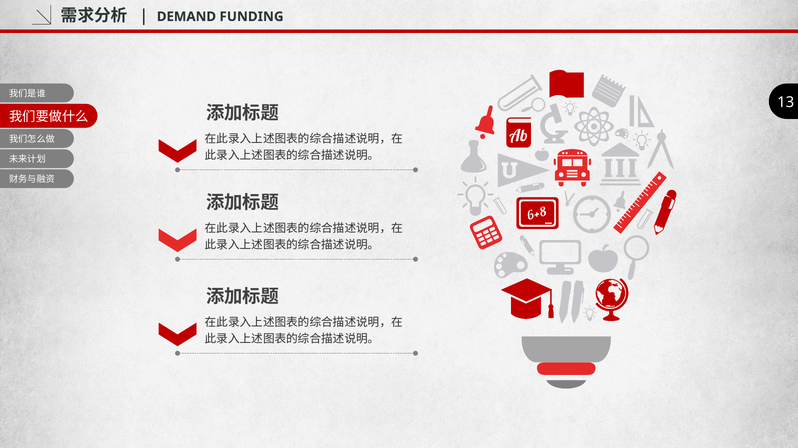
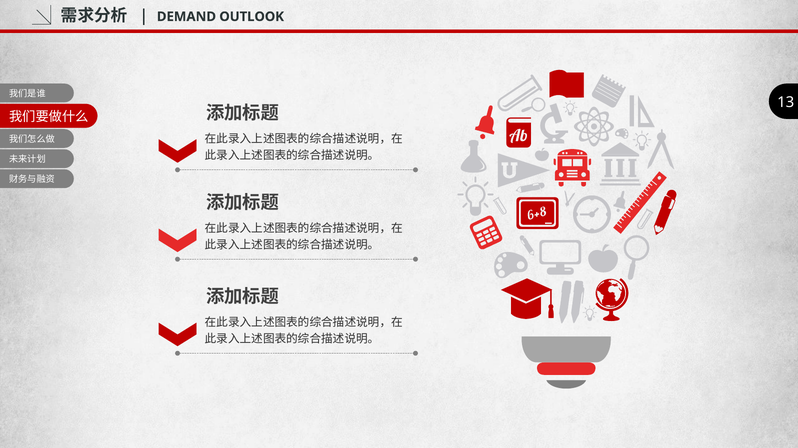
FUNDING: FUNDING -> OUTLOOK (252, 17)
